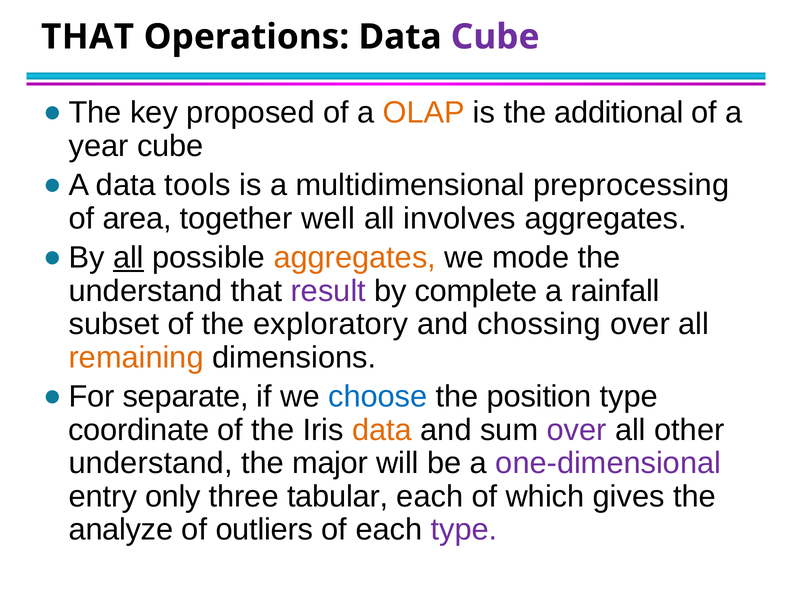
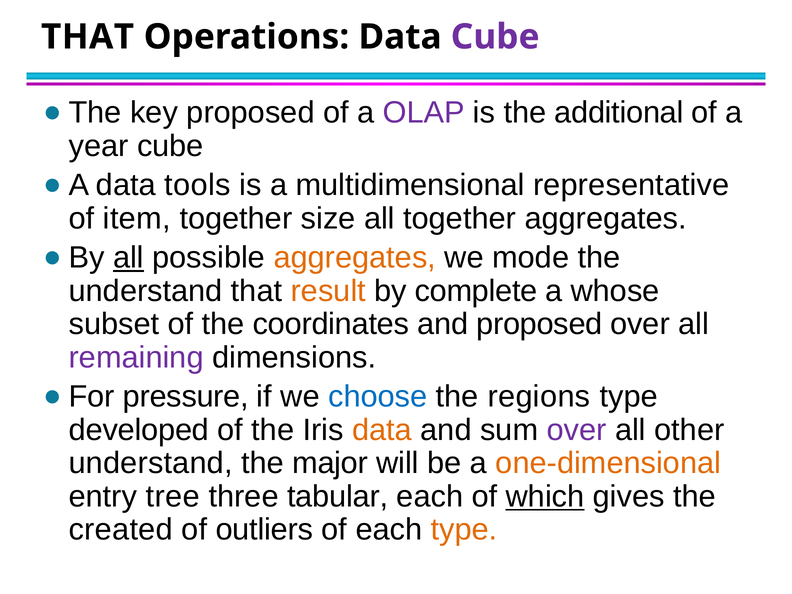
OLAP colour: orange -> purple (424, 113)
preprocessing: preprocessing -> representative (631, 185)
area: area -> item (137, 218)
well: well -> size (328, 218)
all involves: involves -> together (460, 218)
result colour: purple -> orange (328, 291)
rainfall: rainfall -> whose (615, 291)
exploratory: exploratory -> coordinates (331, 324)
and chossing: chossing -> proposed (539, 324)
remaining colour: orange -> purple (136, 357)
separate: separate -> pressure (186, 397)
position: position -> regions (539, 397)
coordinate: coordinate -> developed (139, 430)
one-dimensional colour: purple -> orange (608, 463)
only: only -> tree (173, 497)
which underline: none -> present (545, 497)
analyze: analyze -> created (121, 530)
type colour: purple -> orange (464, 530)
